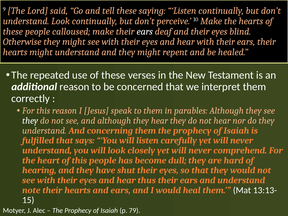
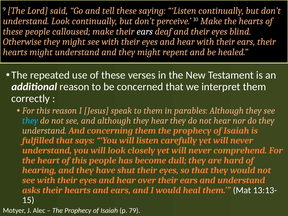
they colour: white -> light blue (30, 121)
thus: thus -> over (147, 180)
note: note -> asks (31, 190)
